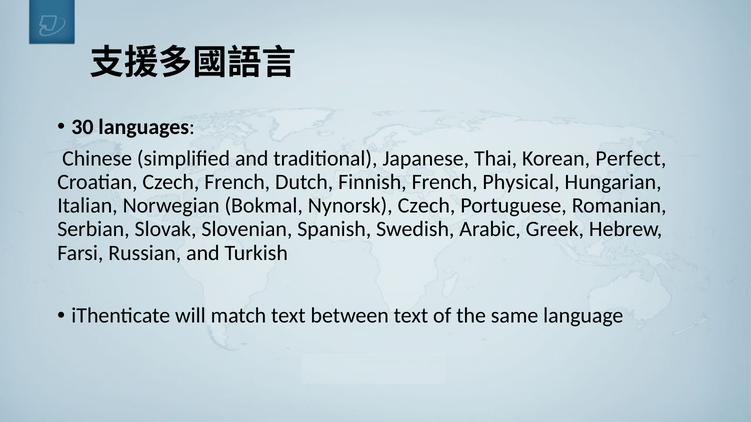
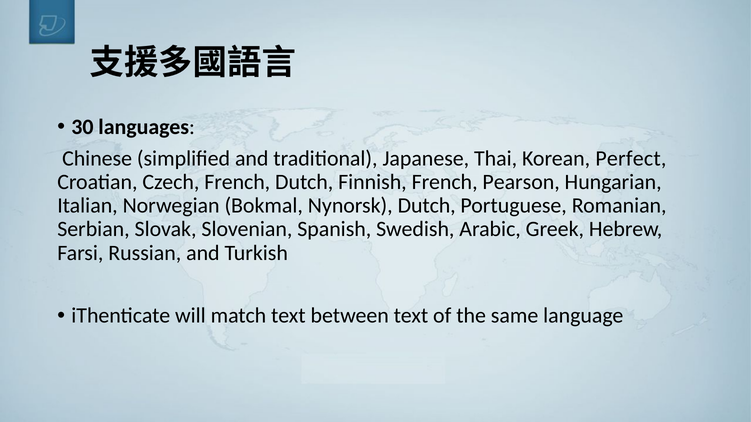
Physical: Physical -> Pearson (521, 182)
Nynorsk Czech: Czech -> Dutch (427, 206)
